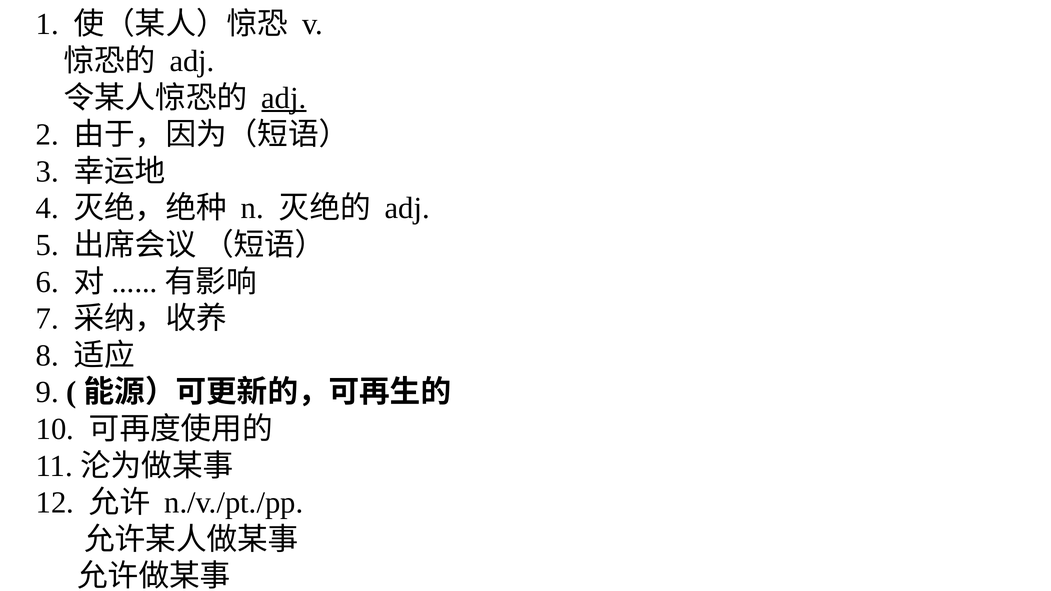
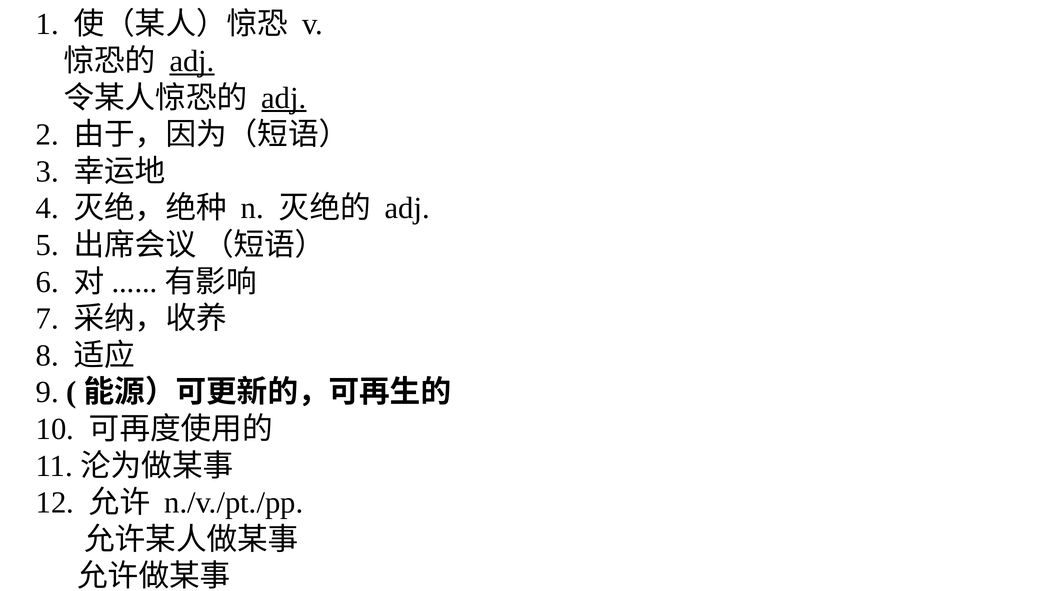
adj underline: none -> present (192, 61)
